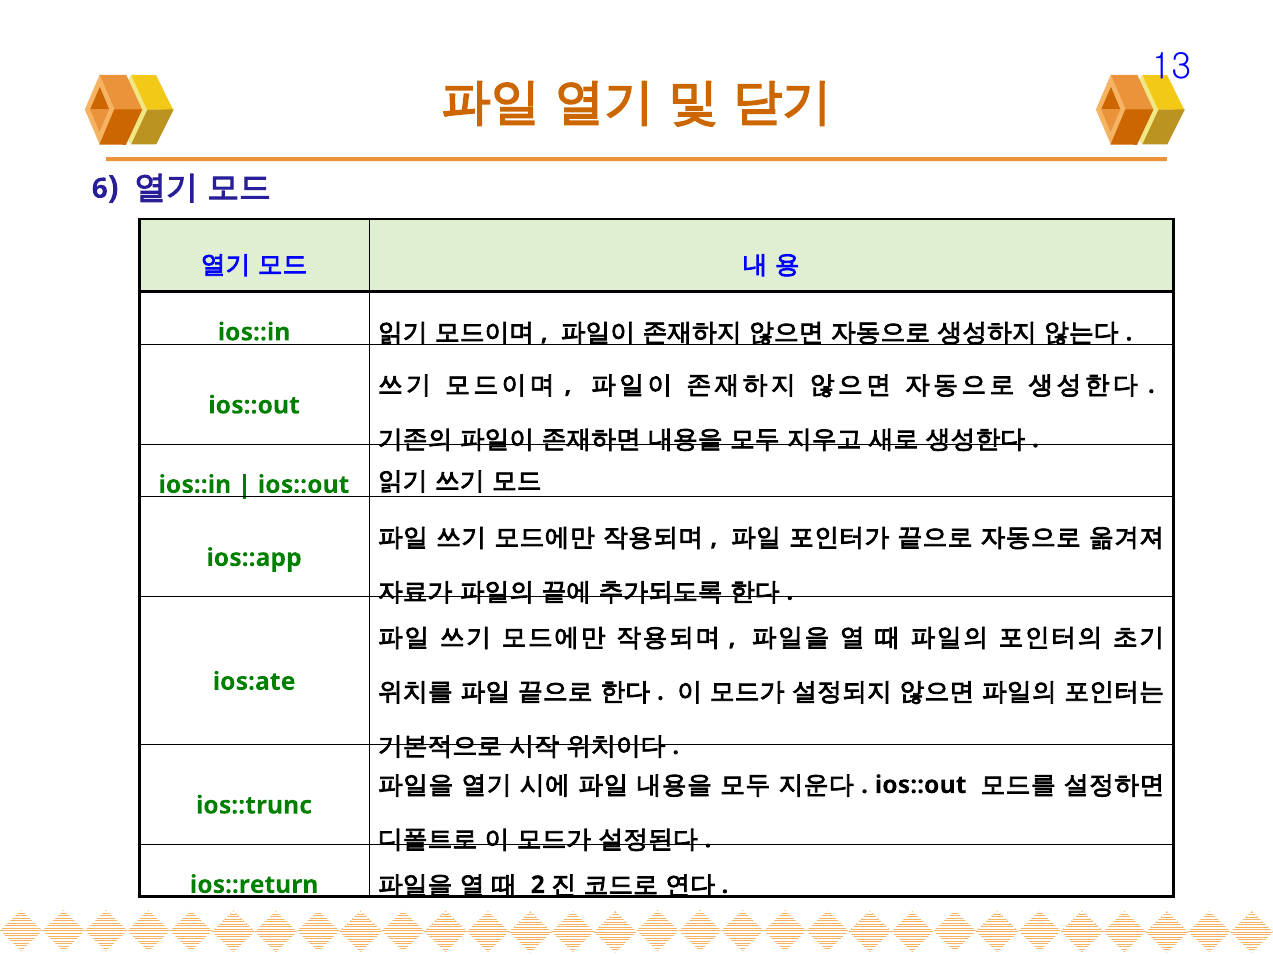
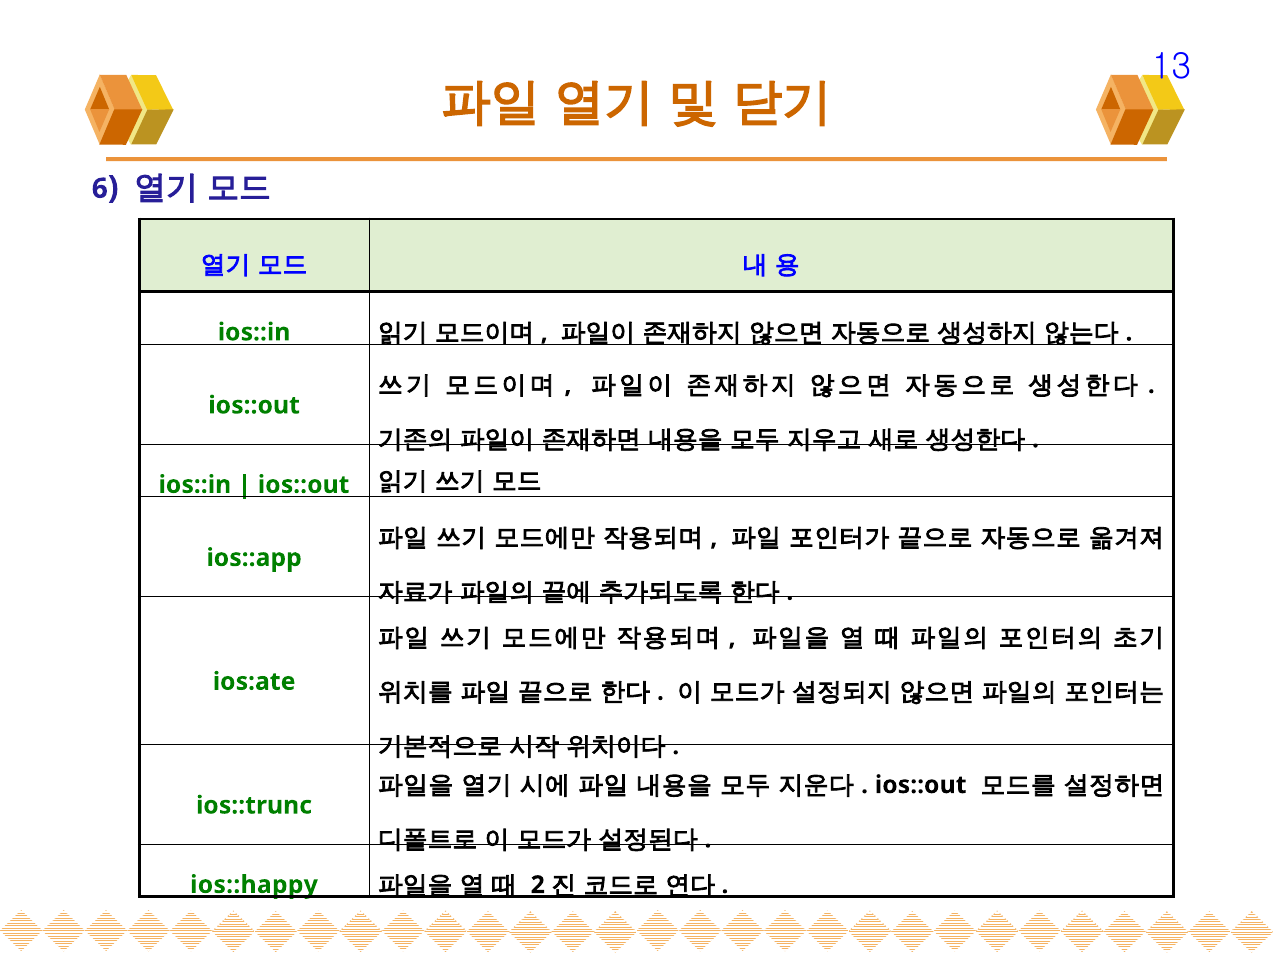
ios::return: ios::return -> ios::happy (254, 885)
